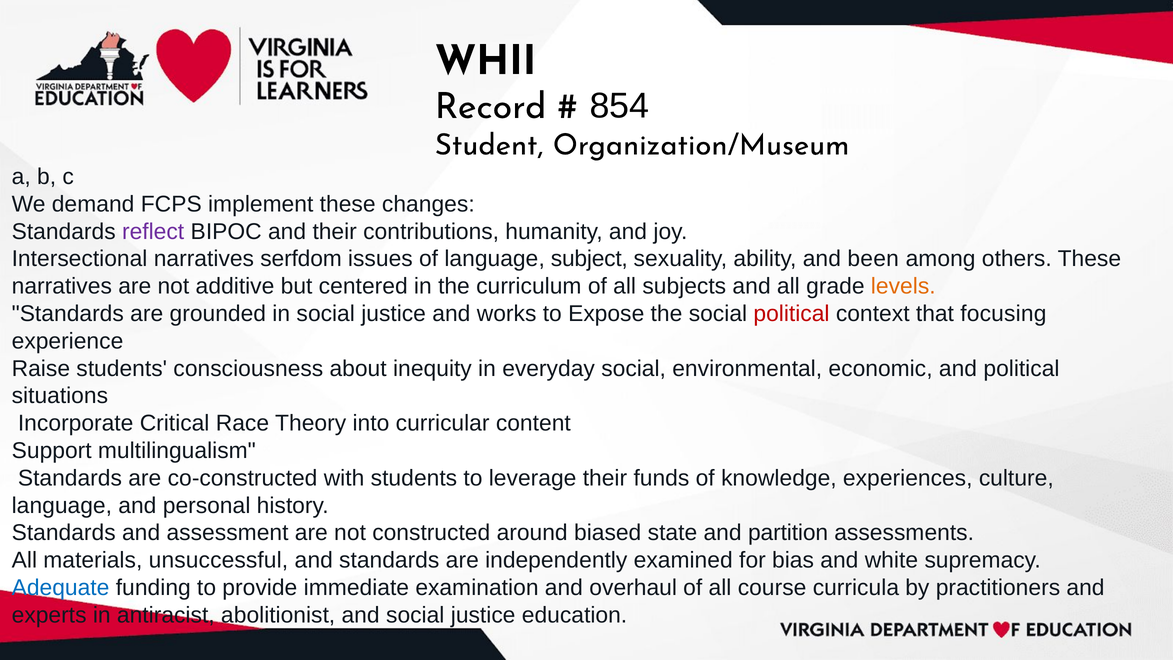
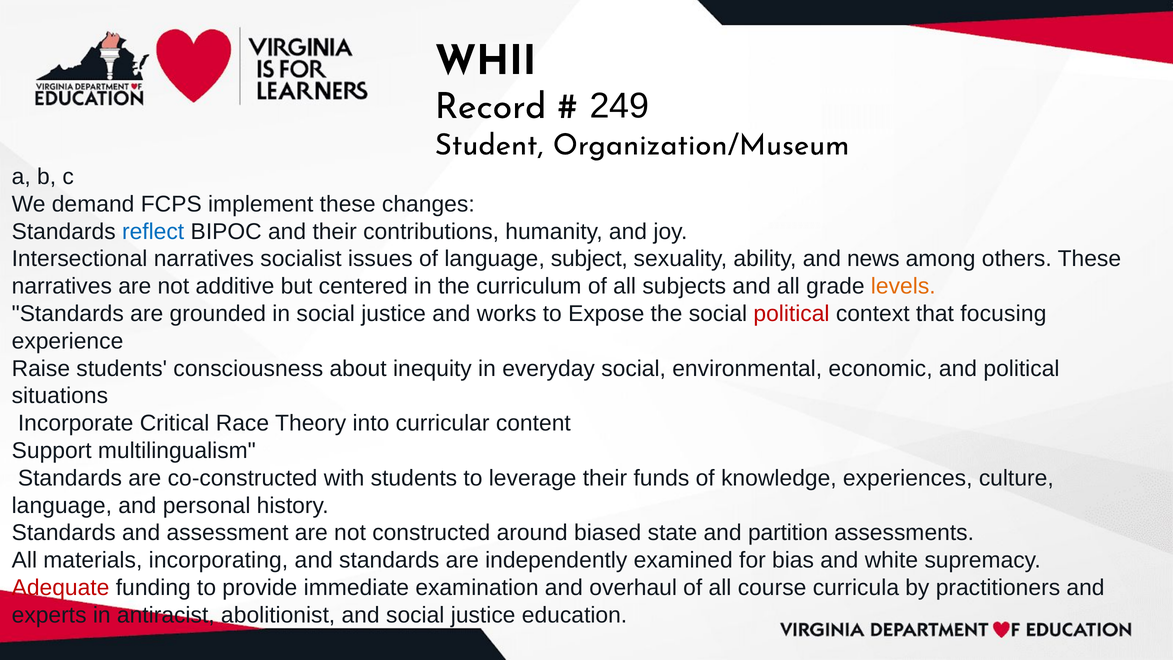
854: 854 -> 249 (619, 106)
reflect colour: purple -> blue (153, 232)
serfdom: serfdom -> socialist (301, 259)
been: been -> news (873, 259)
unsuccessful: unsuccessful -> incorporating (218, 560)
Adequate colour: blue -> red (61, 588)
